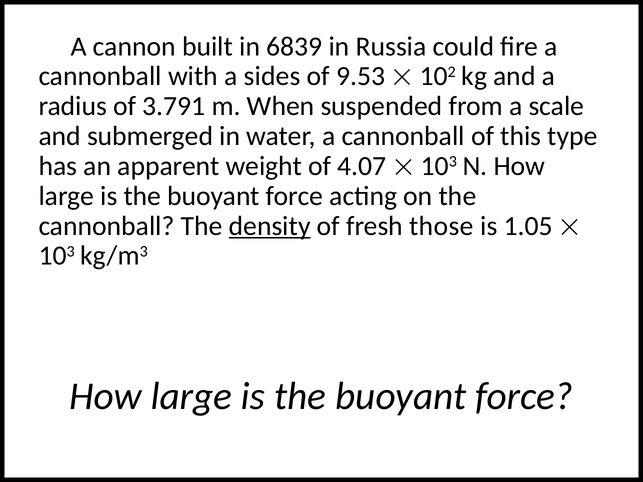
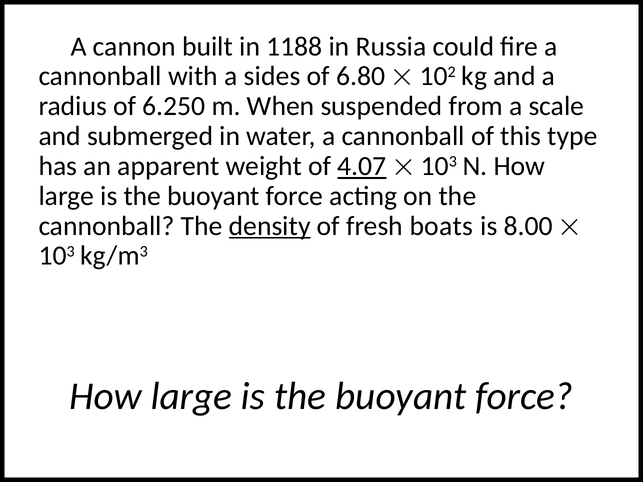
6839: 6839 -> 1188 (294, 46)
9.53: 9.53 -> 6.80 (361, 76)
3.791: 3.791 -> 6.250 (174, 106)
4.07 underline: none -> present (362, 166)
those: those -> boats (441, 226)
1.05: 1.05 -> 8.00 (528, 226)
